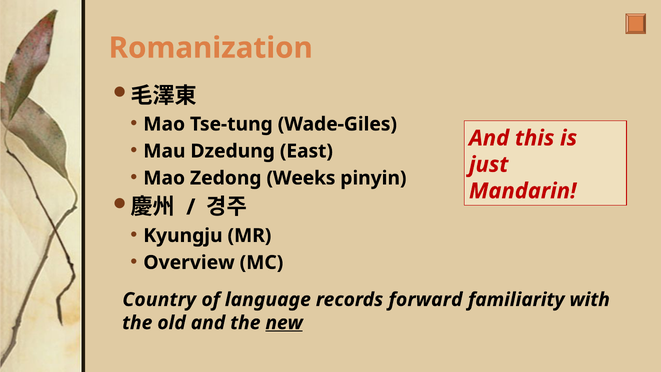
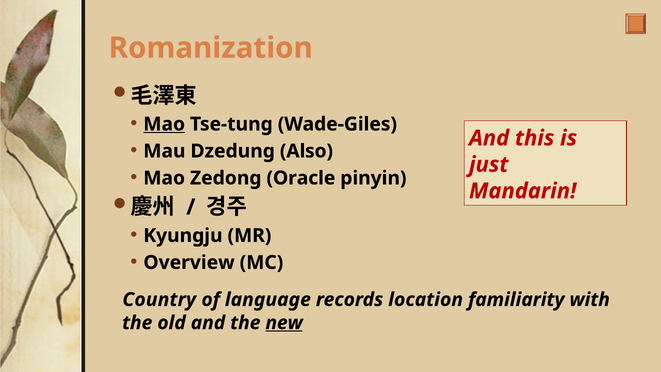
Mao underline: none -> present (164, 124)
East: East -> Also (306, 151)
Weeks: Weeks -> Oracle (301, 178)
forward: forward -> location (426, 299)
